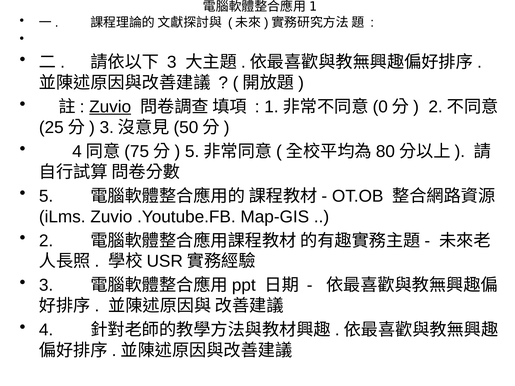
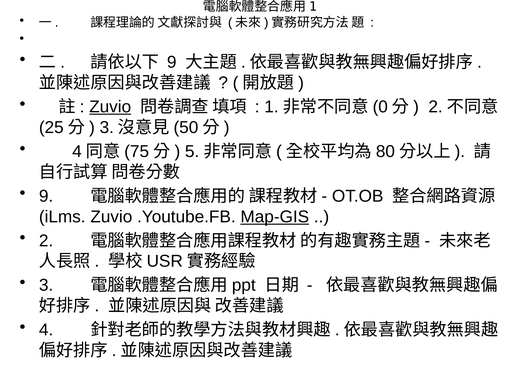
3: 3 -> 9 (172, 62)
5: 5 -> 9 (46, 196)
Map-GIS underline: none -> present (275, 217)
